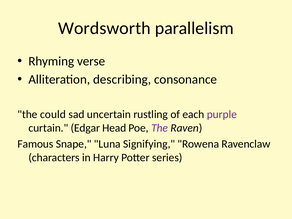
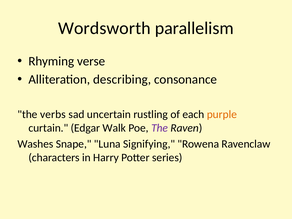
could: could -> verbs (53, 114)
purple colour: purple -> orange (222, 114)
Head: Head -> Walk (114, 128)
Famous: Famous -> Washes (35, 144)
